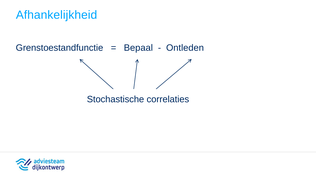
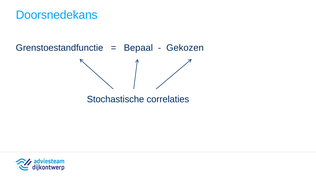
Afhankelijkheid: Afhankelijkheid -> Doorsnedekans (57, 15)
Ontleden: Ontleden -> Gekozen (185, 48)
